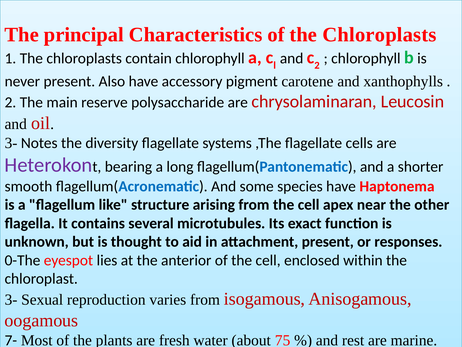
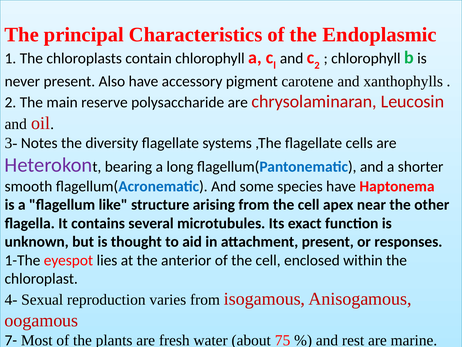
of the Chloroplasts: Chloroplasts -> Endoplasmic (380, 35)
0-The: 0-The -> 1-The (22, 260)
3-: 3- -> 4- (11, 299)
